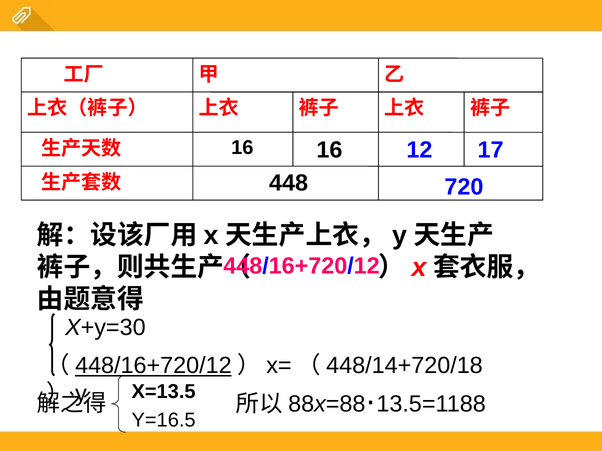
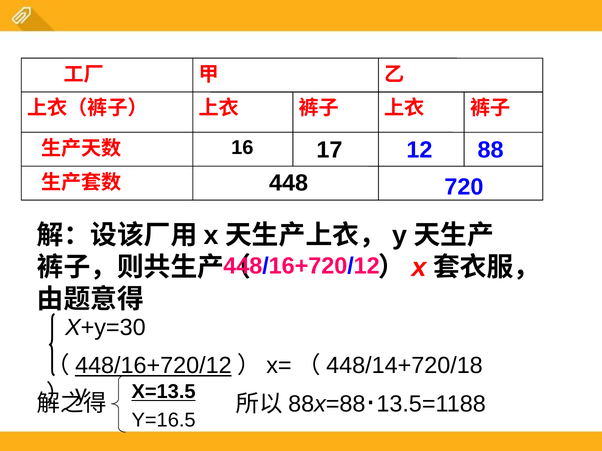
16 16: 16 -> 17 (329, 150)
17: 17 -> 88 (491, 150)
X=13.5 underline: none -> present (164, 392)
